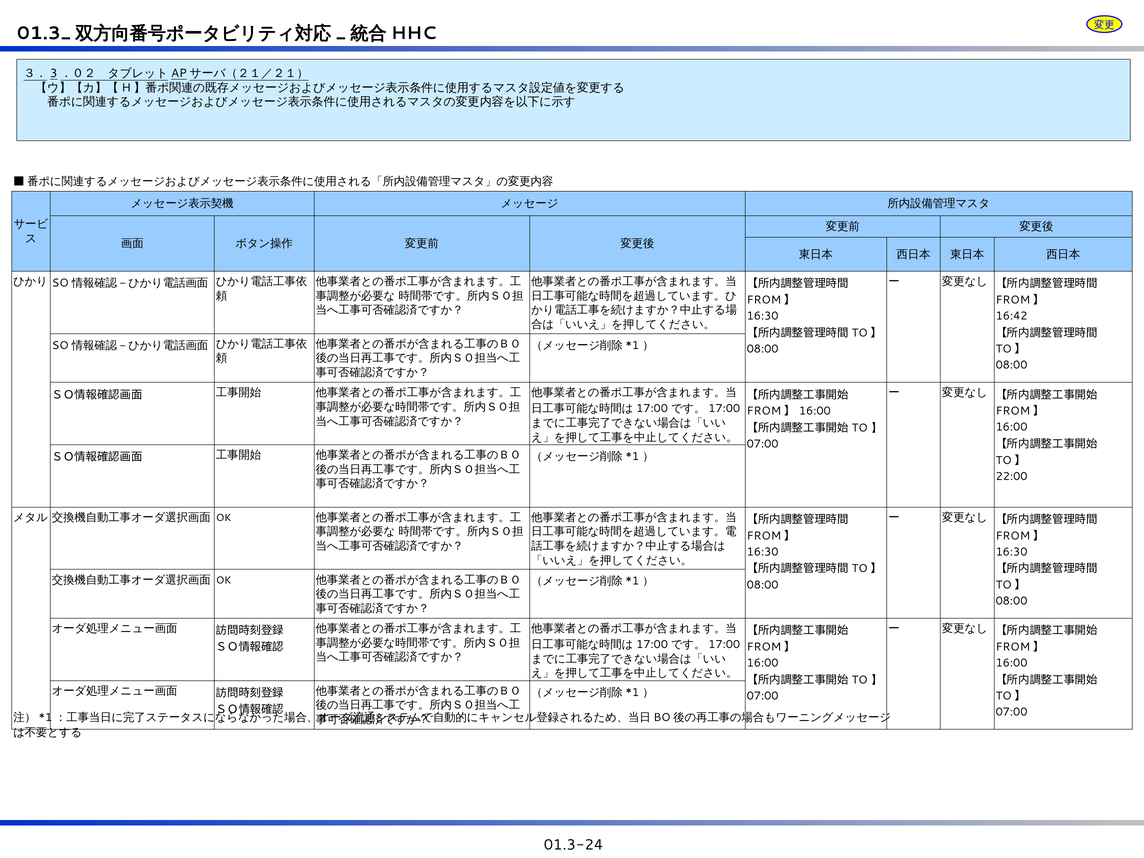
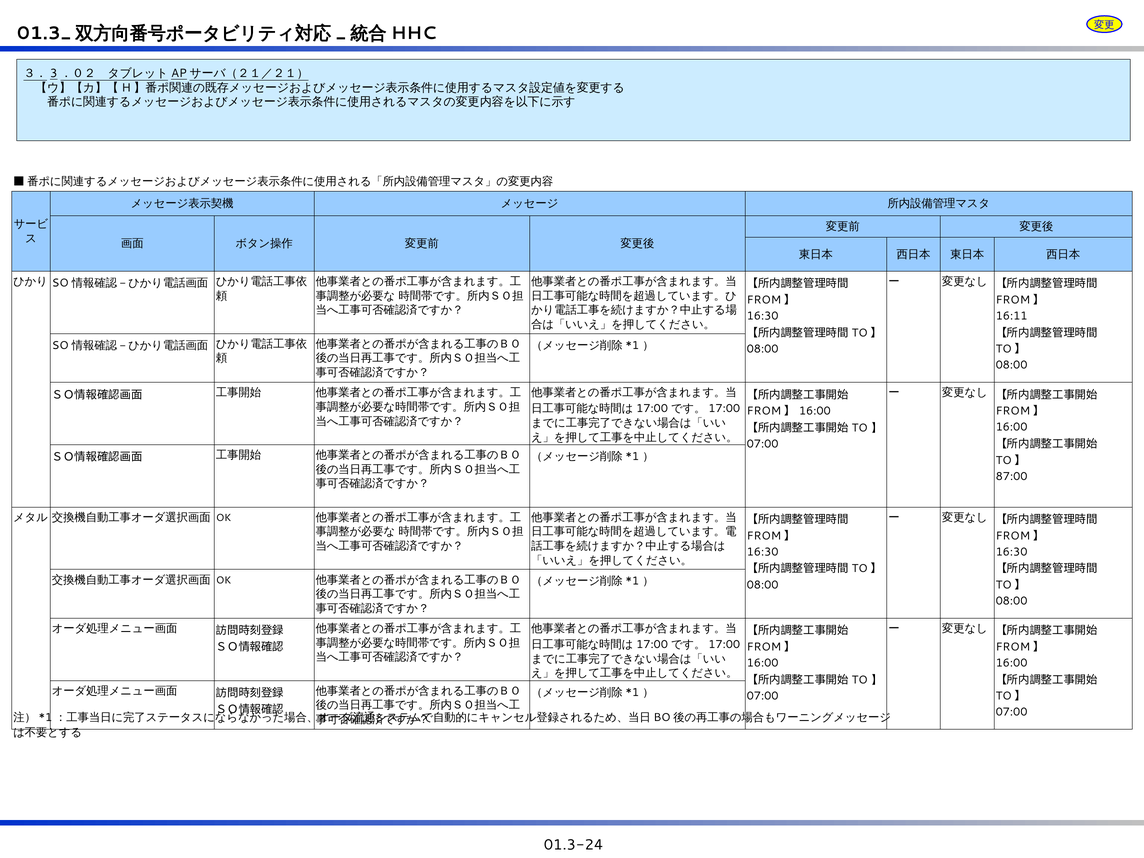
16:42: 16:42 -> 16:11 (1012, 316)
22:00: 22:00 -> 87:00 (1012, 476)
